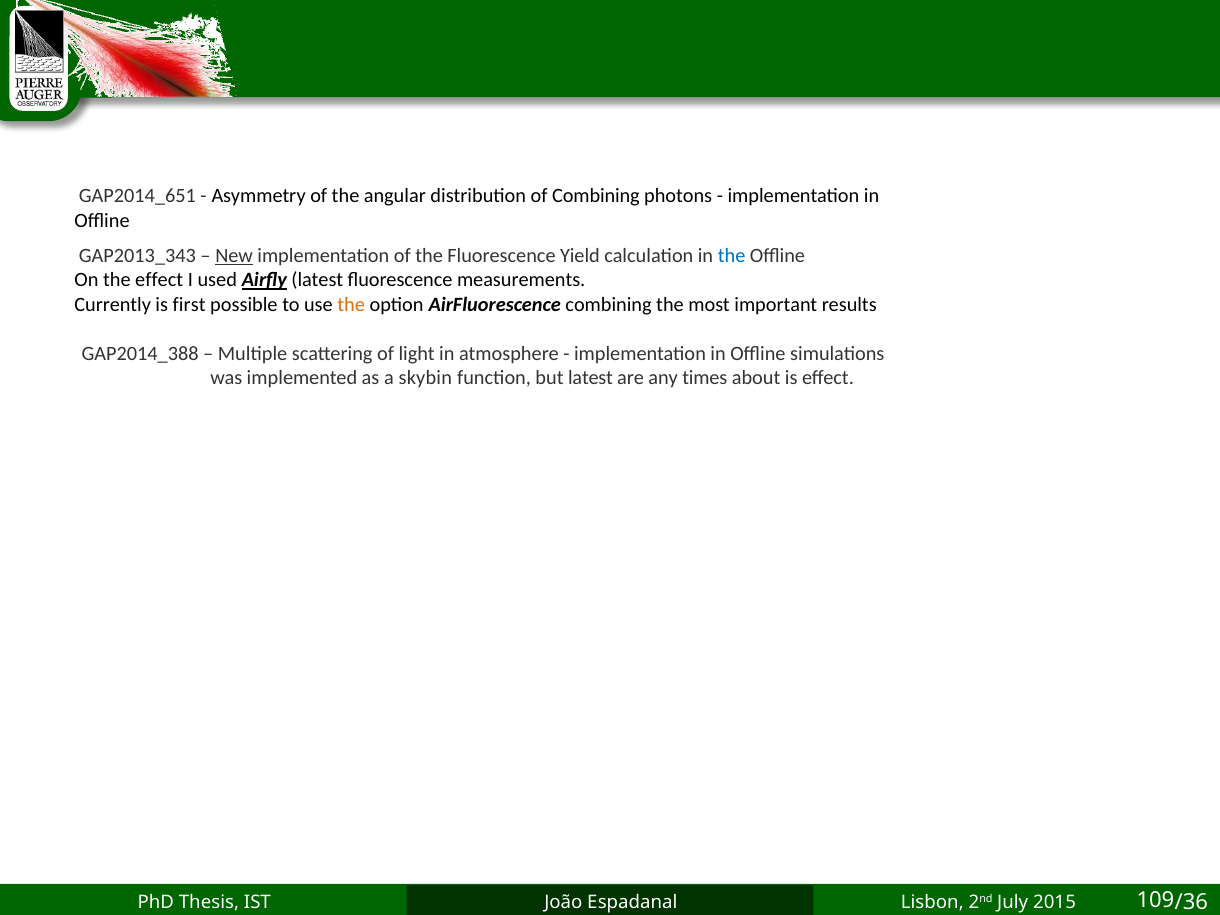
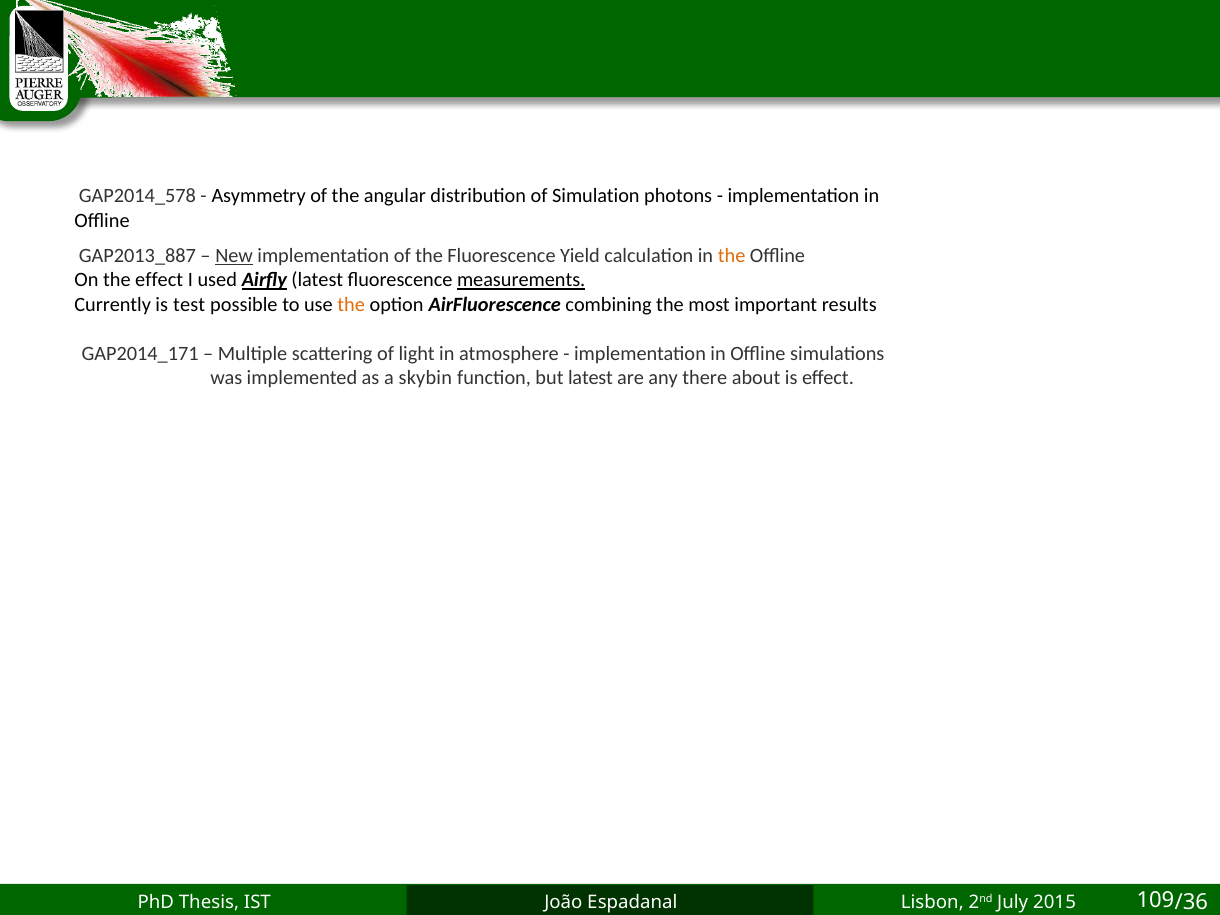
GAP2014_651: GAP2014_651 -> GAP2014_578 (137, 196)
of Combining: Combining -> Simulation (596, 196)
GAP2013_343: GAP2013_343 -> GAP2013_887 (137, 256)
the colour: blue -> orange (732, 256)
measurements underline: none -> present (521, 280)
first: first -> test (189, 305)
GAP2014_388: GAP2014_388 -> GAP2014_171 (140, 353)
times: times -> there (705, 378)
